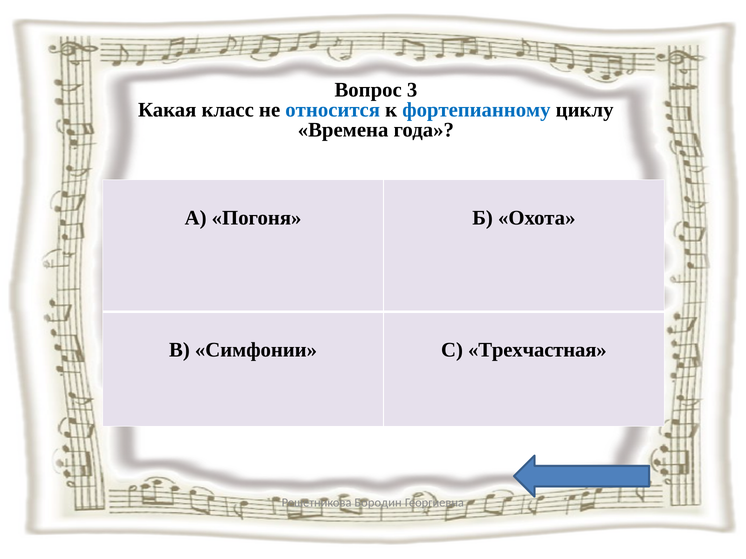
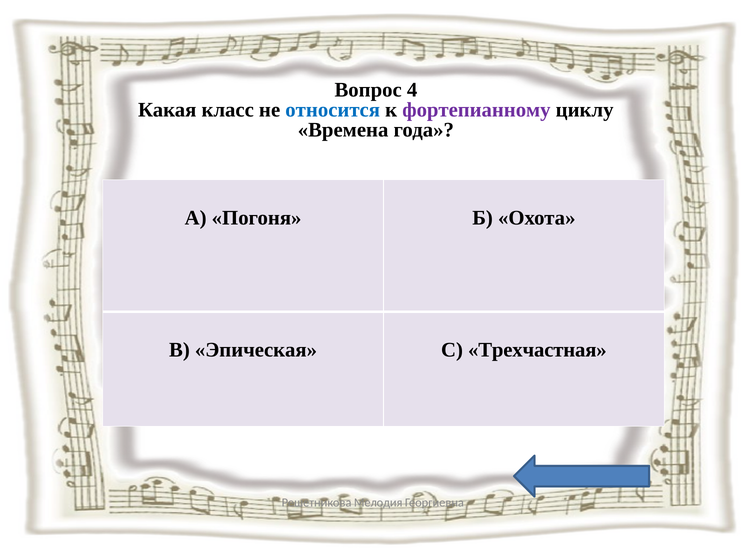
3: 3 -> 4 (412, 90)
фортепианному colour: blue -> purple (476, 110)
Симфонии: Симфонии -> Эпическая (256, 350)
Бородин: Бородин -> Мелодия (378, 503)
